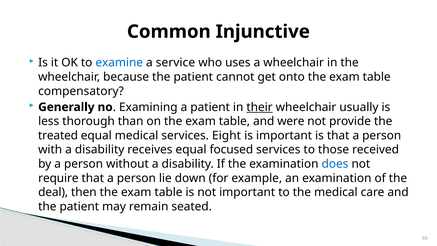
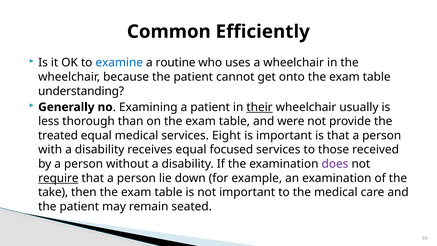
Injunctive: Injunctive -> Efficiently (263, 32)
service: service -> routine (176, 63)
compensatory: compensatory -> understanding (81, 91)
does colour: blue -> purple (335, 164)
require underline: none -> present (58, 178)
deal: deal -> take (53, 192)
